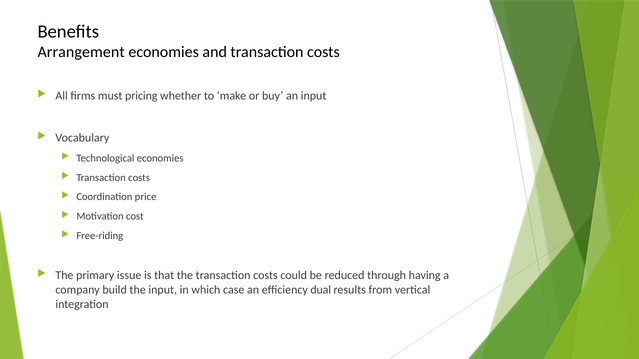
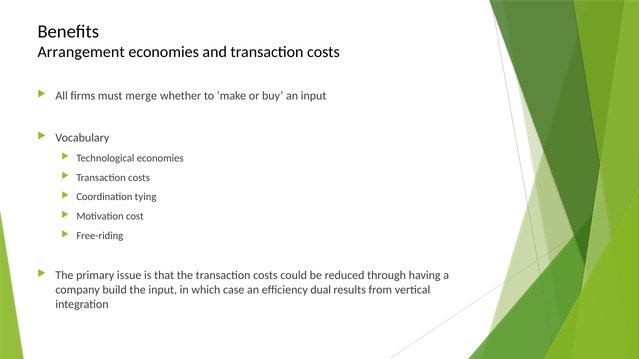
pricing: pricing -> merge (141, 96)
price: price -> tying (146, 197)
